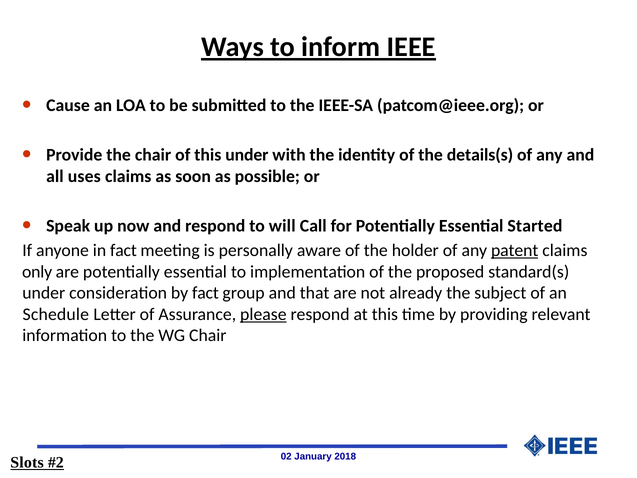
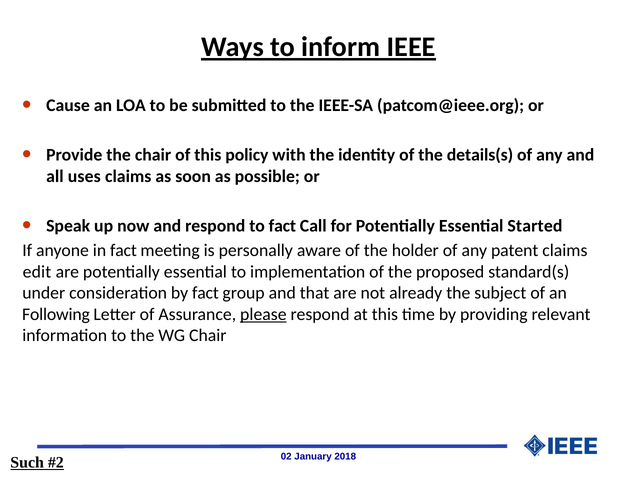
this under: under -> policy (247, 155)
to will: will -> fact (282, 226)
patent underline: present -> none (515, 250)
only: only -> edit (37, 272)
Schedule: Schedule -> Following (56, 314)
Slots: Slots -> Such (27, 462)
